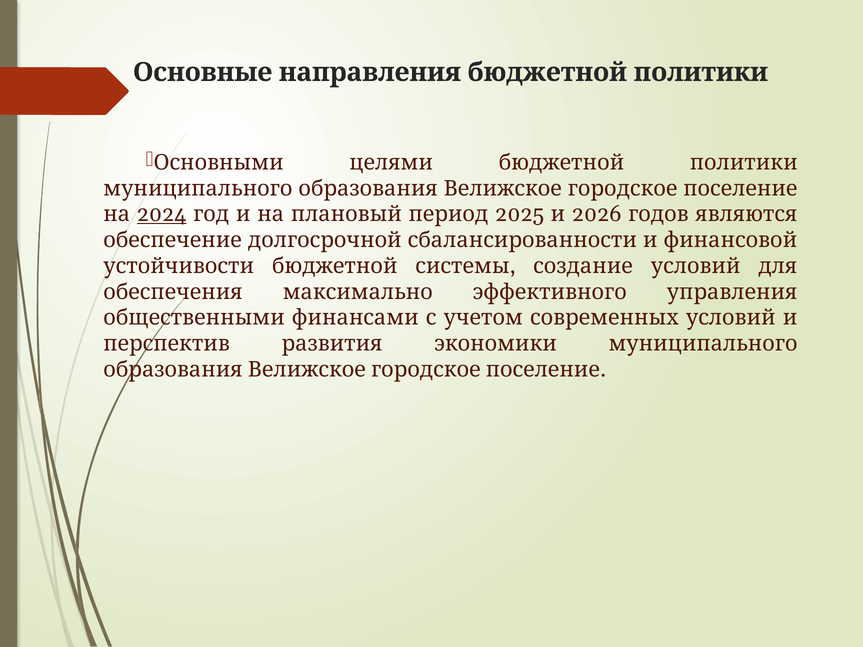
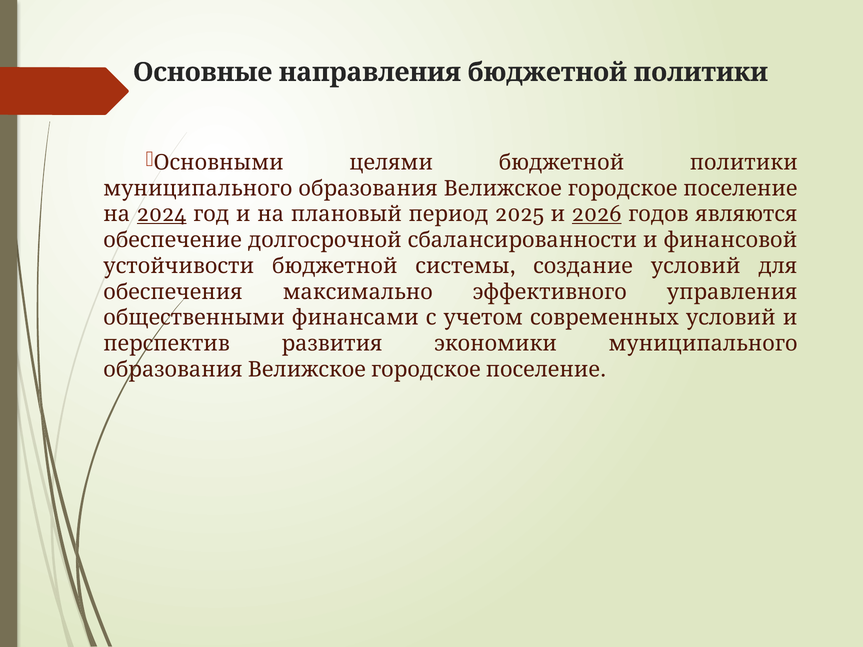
2026 underline: none -> present (597, 214)
